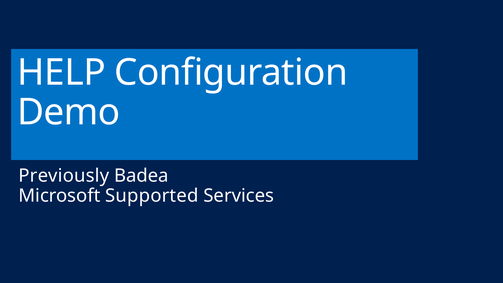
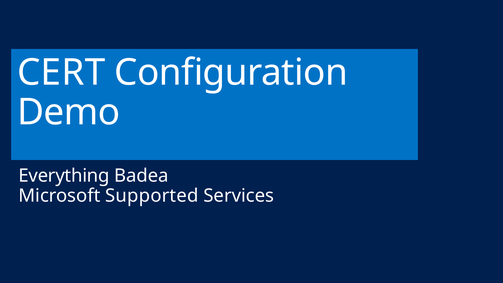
HELP: HELP -> CERT (61, 72)
Previously: Previously -> Everything (64, 176)
